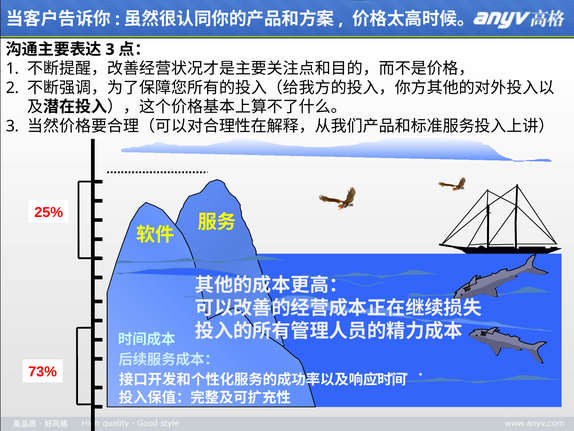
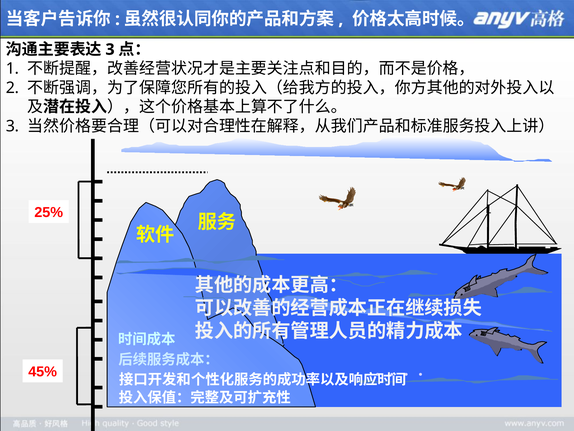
73%: 73% -> 45% (43, 371)
